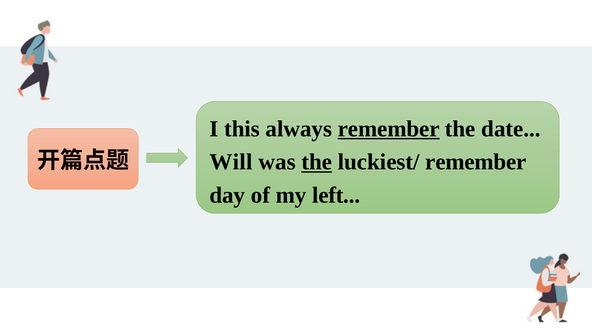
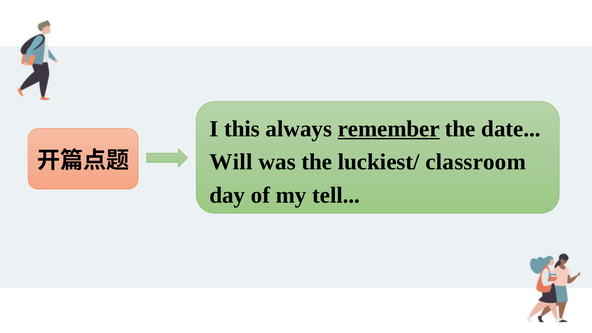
the underline: present -> none (317, 162)
luckiest/ remember: remember -> classroom (476, 162)
left: left -> tell (336, 195)
